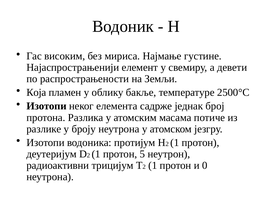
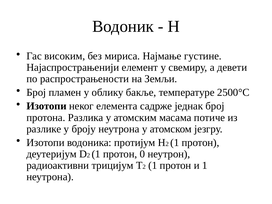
Која: Која -> Број (36, 93)
5: 5 -> 0 (142, 154)
и 0: 0 -> 1 (205, 165)
